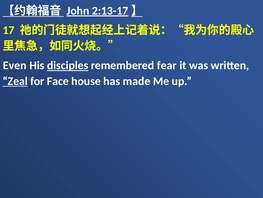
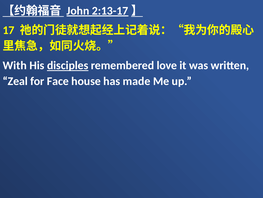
Even: Even -> With (15, 65)
fear: fear -> love (167, 65)
Zeal underline: present -> none (15, 81)
